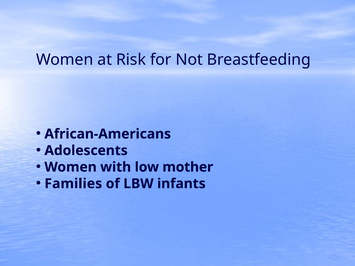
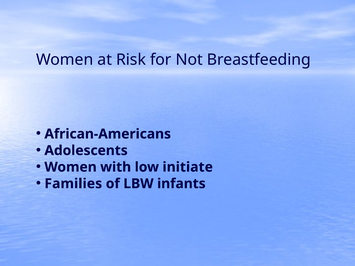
mother: mother -> initiate (188, 167)
